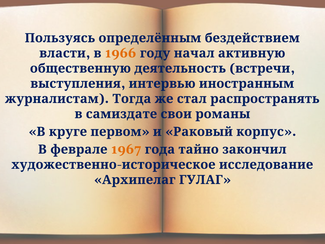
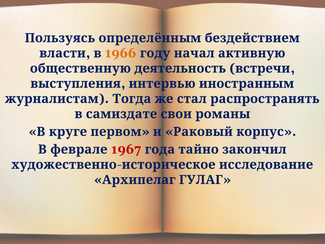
1967 colour: orange -> red (126, 149)
